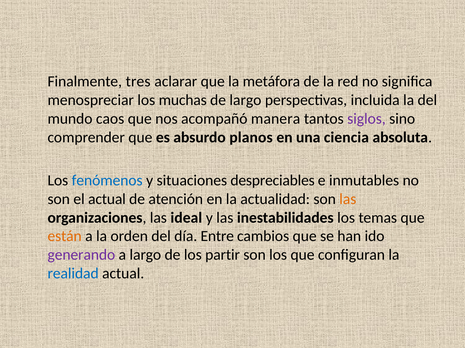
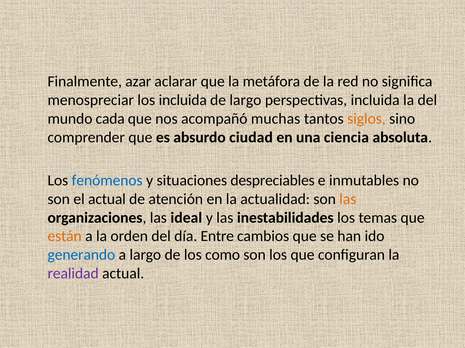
tres: tres -> azar (138, 82)
los muchas: muchas -> incluida (183, 100)
caos: caos -> cada (110, 119)
manera: manera -> muchas (276, 119)
siglos colour: purple -> orange (366, 119)
planos: planos -> ciudad (251, 138)
generando colour: purple -> blue (81, 255)
partir: partir -> como (223, 255)
realidad colour: blue -> purple (73, 274)
